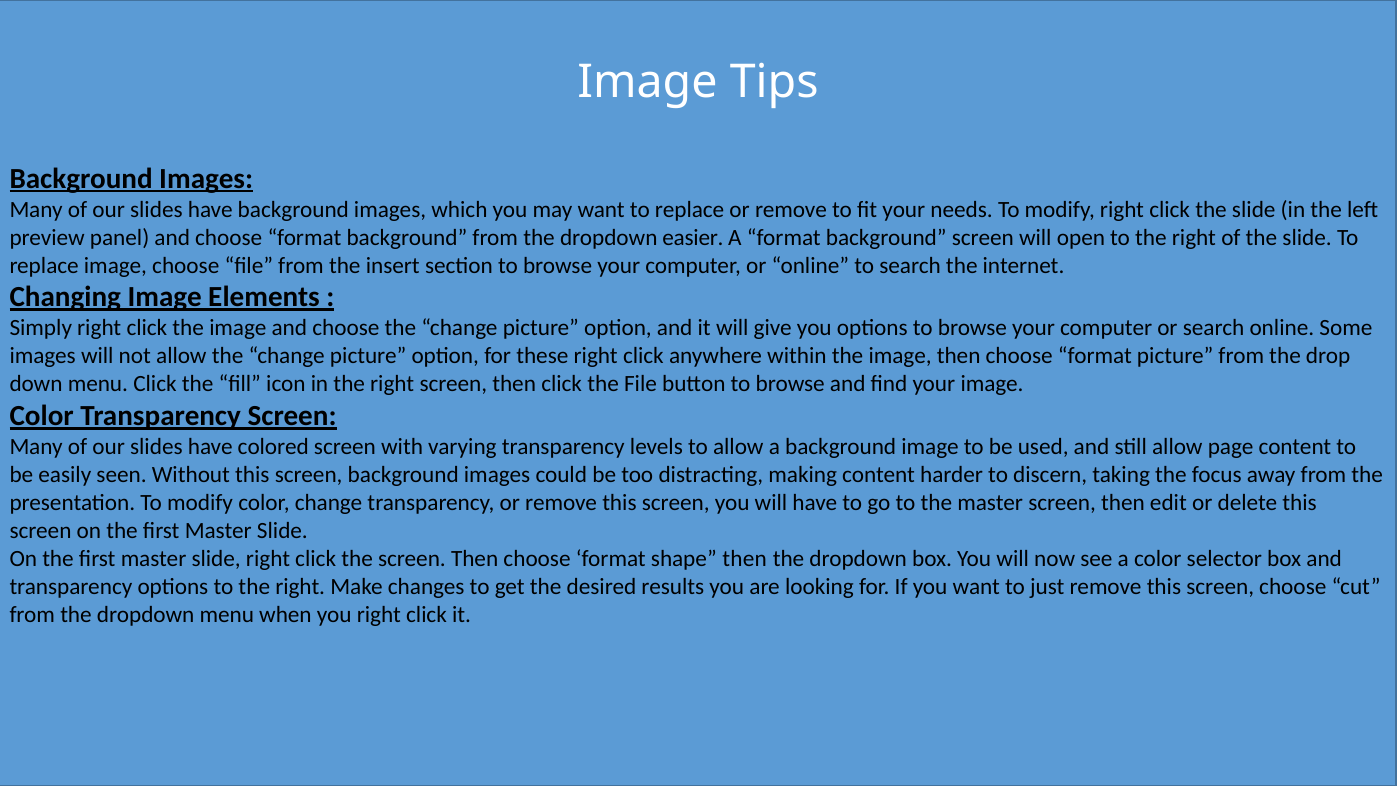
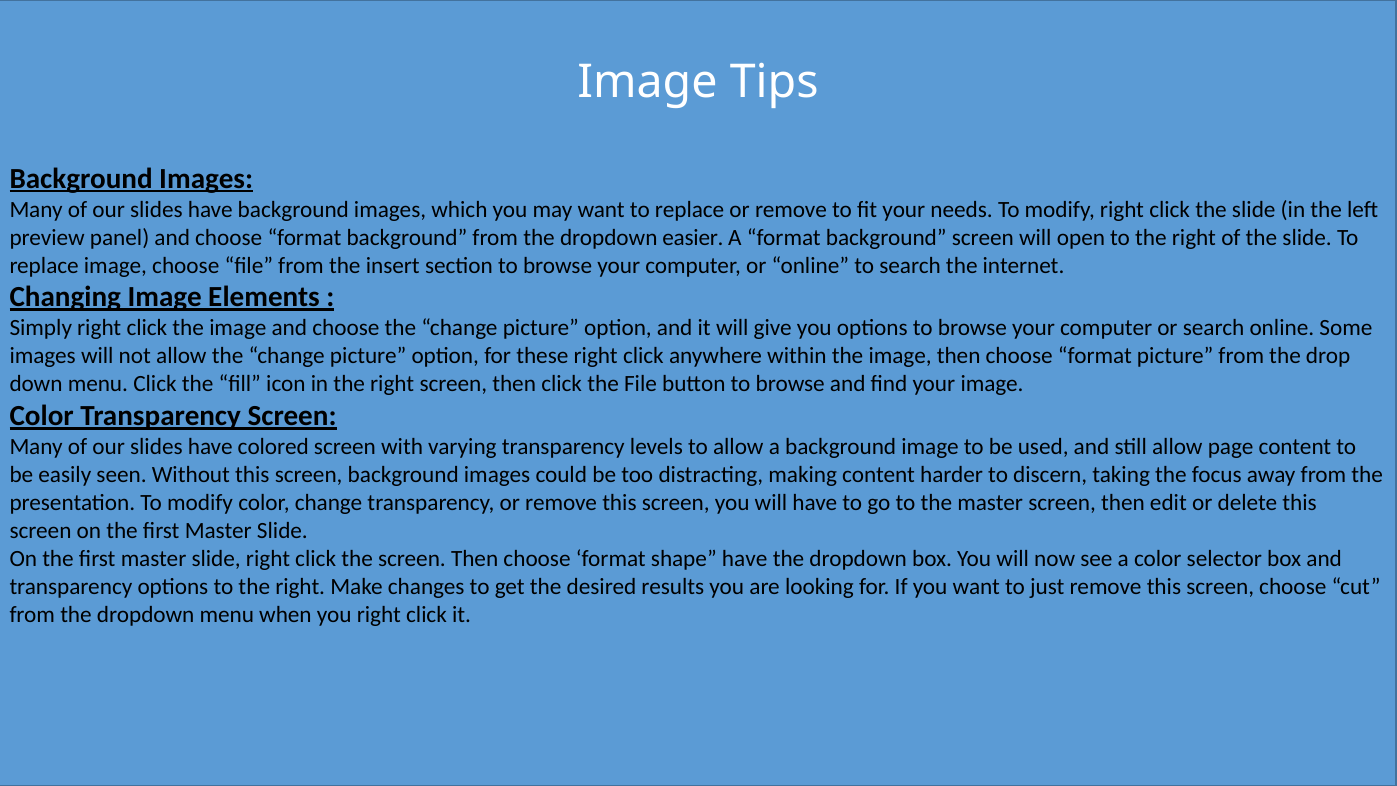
shape then: then -> have (745, 559)
